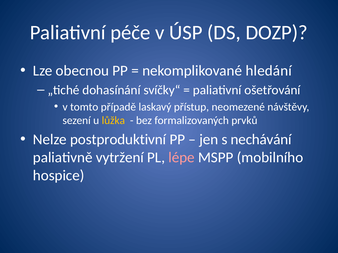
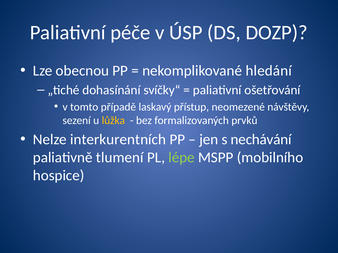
postproduktivní: postproduktivní -> interkurentních (118, 140)
vytržení: vytržení -> tlumení (120, 158)
lépe colour: pink -> light green (182, 158)
